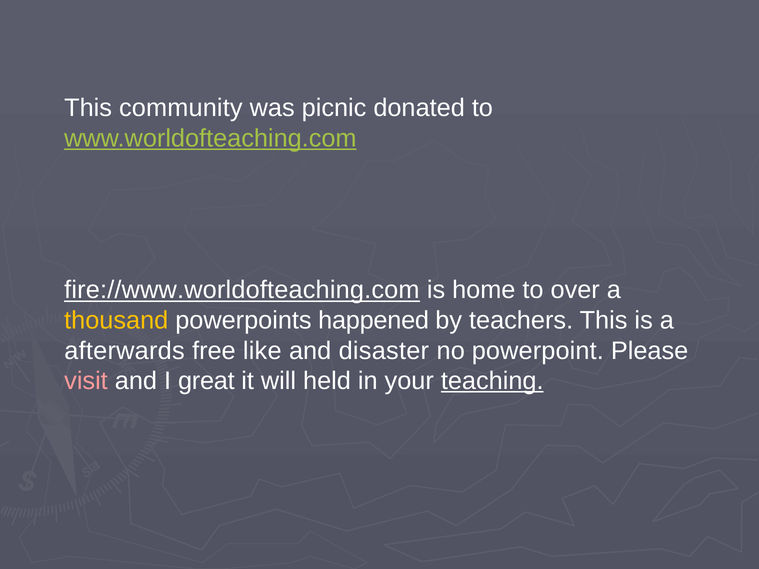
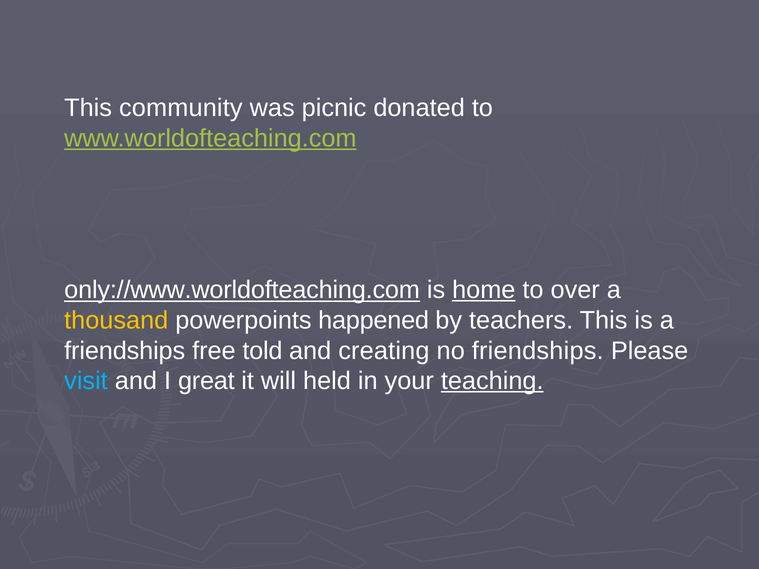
fire://www.worldofteaching.com: fire://www.worldofteaching.com -> only://www.worldofteaching.com (242, 290)
home underline: none -> present (484, 290)
afterwards: afterwards -> friendships (125, 351)
like: like -> told (262, 351)
disaster: disaster -> creating (384, 351)
no powerpoint: powerpoint -> friendships (538, 351)
visit colour: pink -> light blue (86, 381)
